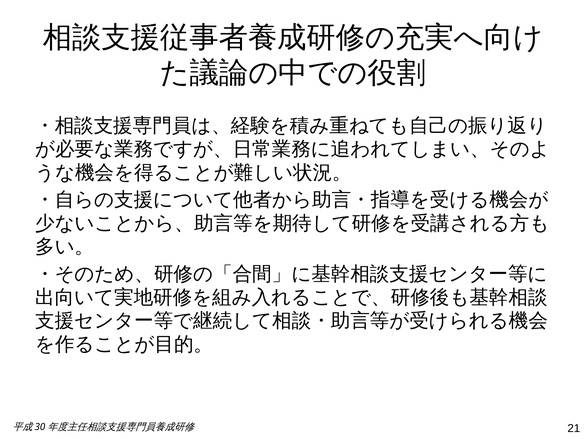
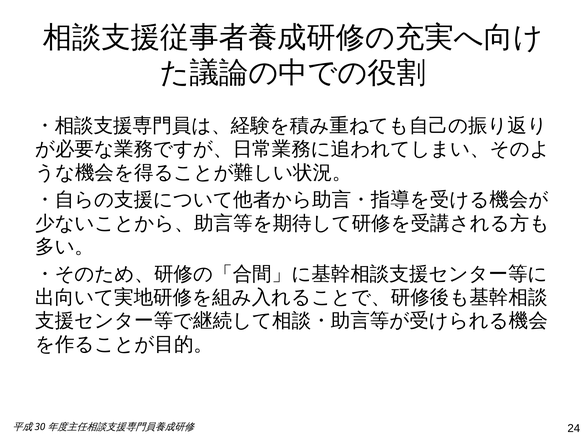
21: 21 -> 24 (574, 429)
